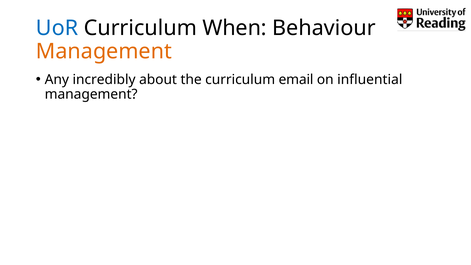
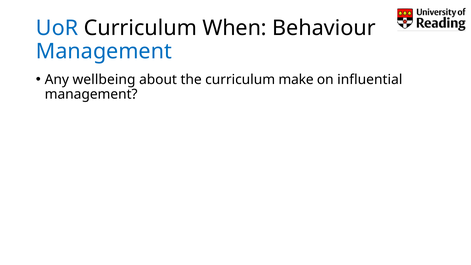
Management colour: orange -> blue (104, 51)
incredibly: incredibly -> wellbeing (104, 80)
email: email -> make (296, 80)
